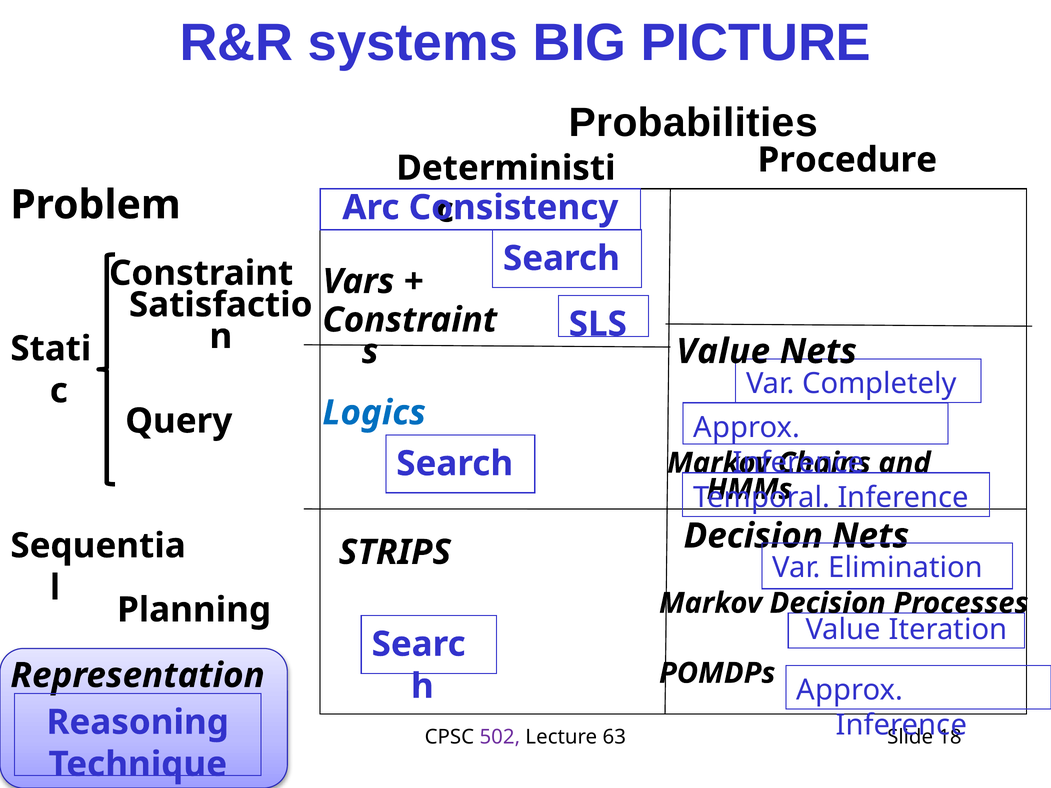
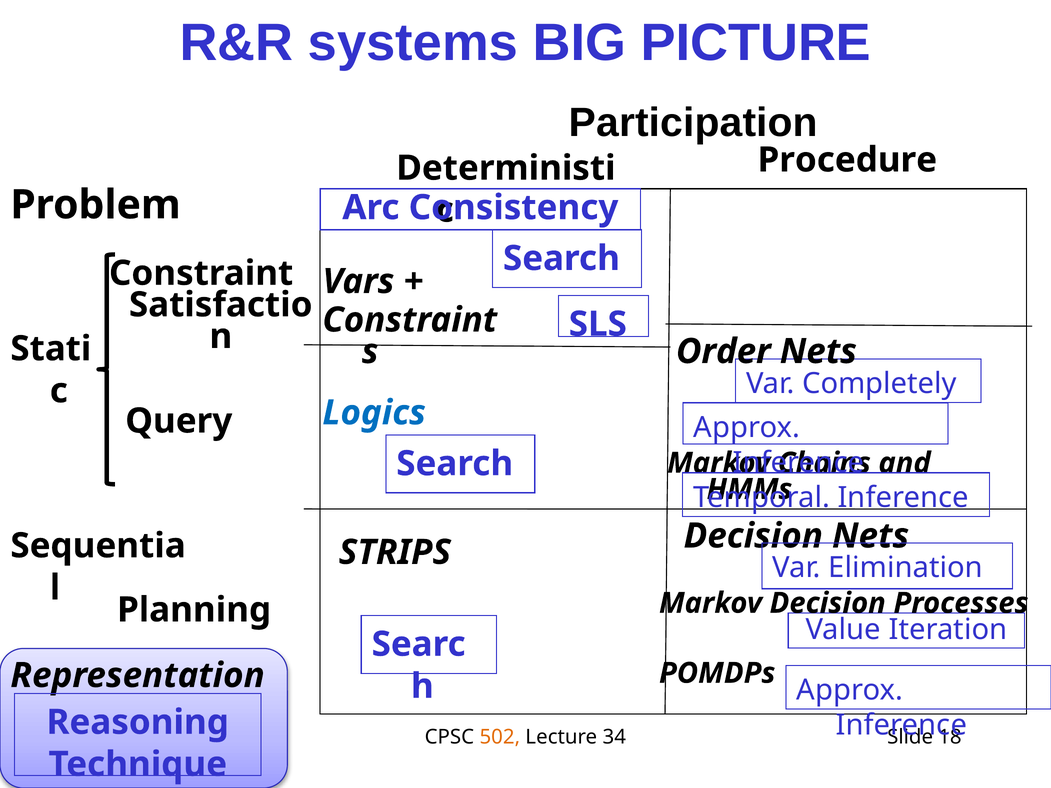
Probabilities: Probabilities -> Participation (693, 123)
Value: Value -> Order (723, 352)
502 colour: purple -> orange (500, 737)
63: 63 -> 34 (614, 737)
